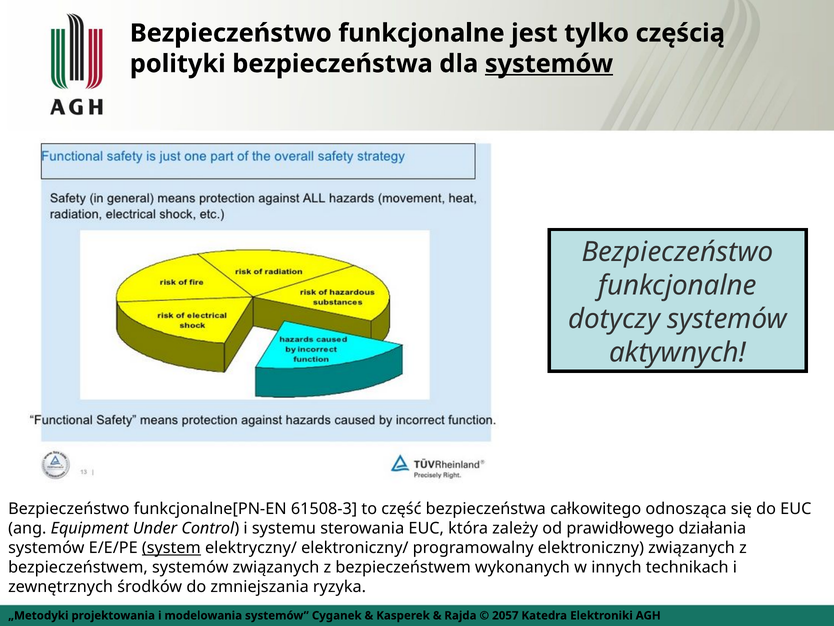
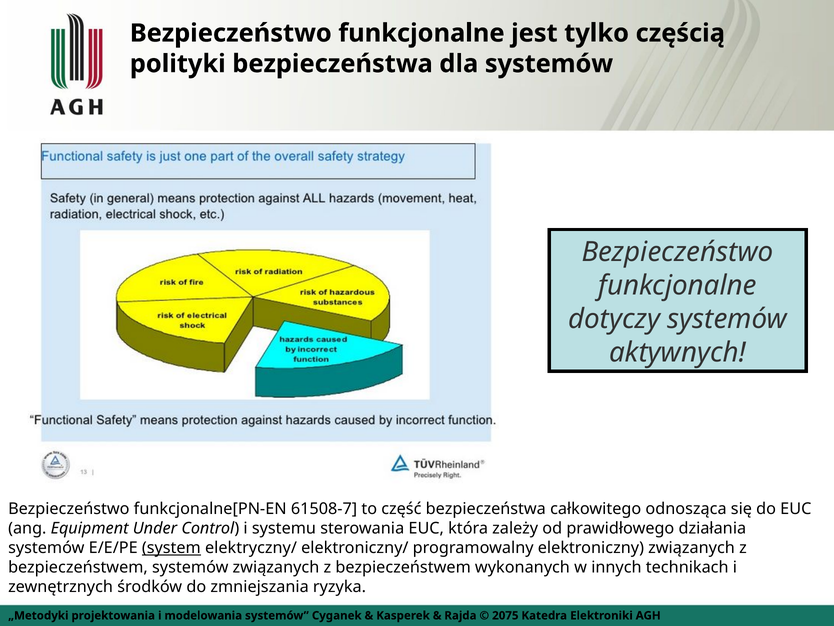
systemów underline: present -> none (549, 64)
61508-3: 61508-3 -> 61508-7 (324, 508)
2057: 2057 -> 2075 (505, 615)
